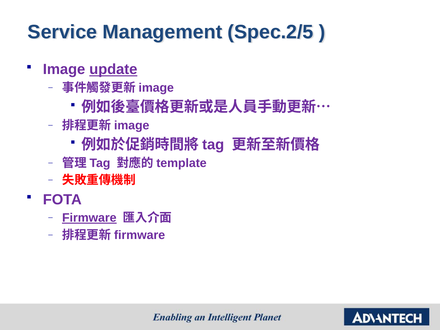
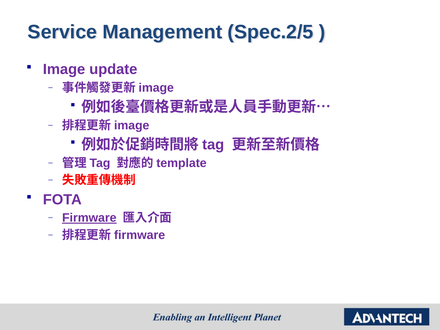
update underline: present -> none (113, 69)
